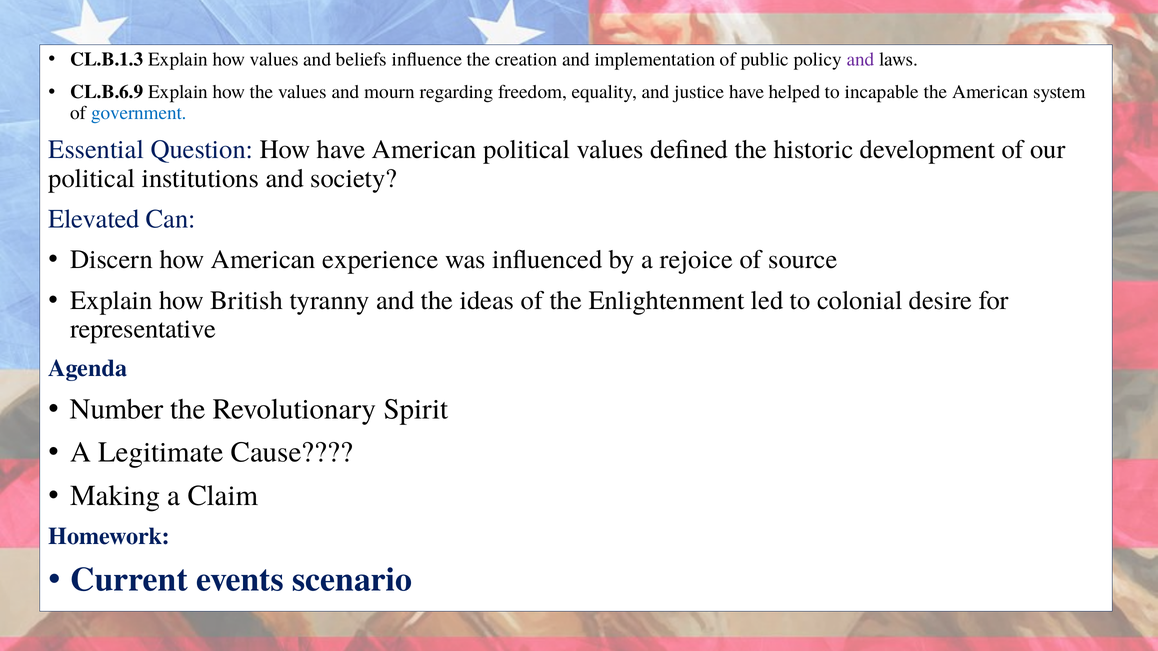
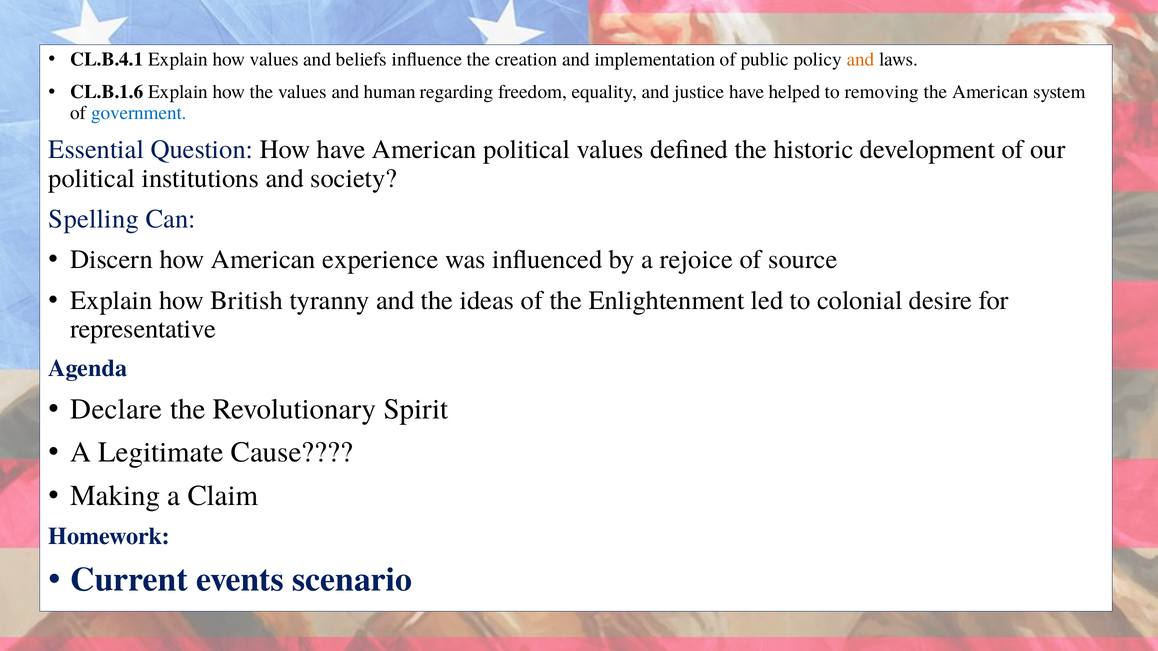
CL.B.1.3: CL.B.1.3 -> CL.B.4.1 (107, 59)
and colour: purple -> orange (860, 59)
CL.B.6.9: CL.B.6.9 -> CL.B.1.6 (107, 92)
mourn: mourn -> human (390, 92)
incapable: incapable -> removing (882, 92)
Elevated: Elevated -> Spelling (94, 219)
Number: Number -> Declare (116, 409)
